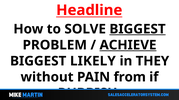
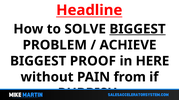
ACHIEVE underline: present -> none (128, 45)
LIKELY: LIKELY -> PROOF (93, 61)
THEY: THEY -> HERE (152, 61)
